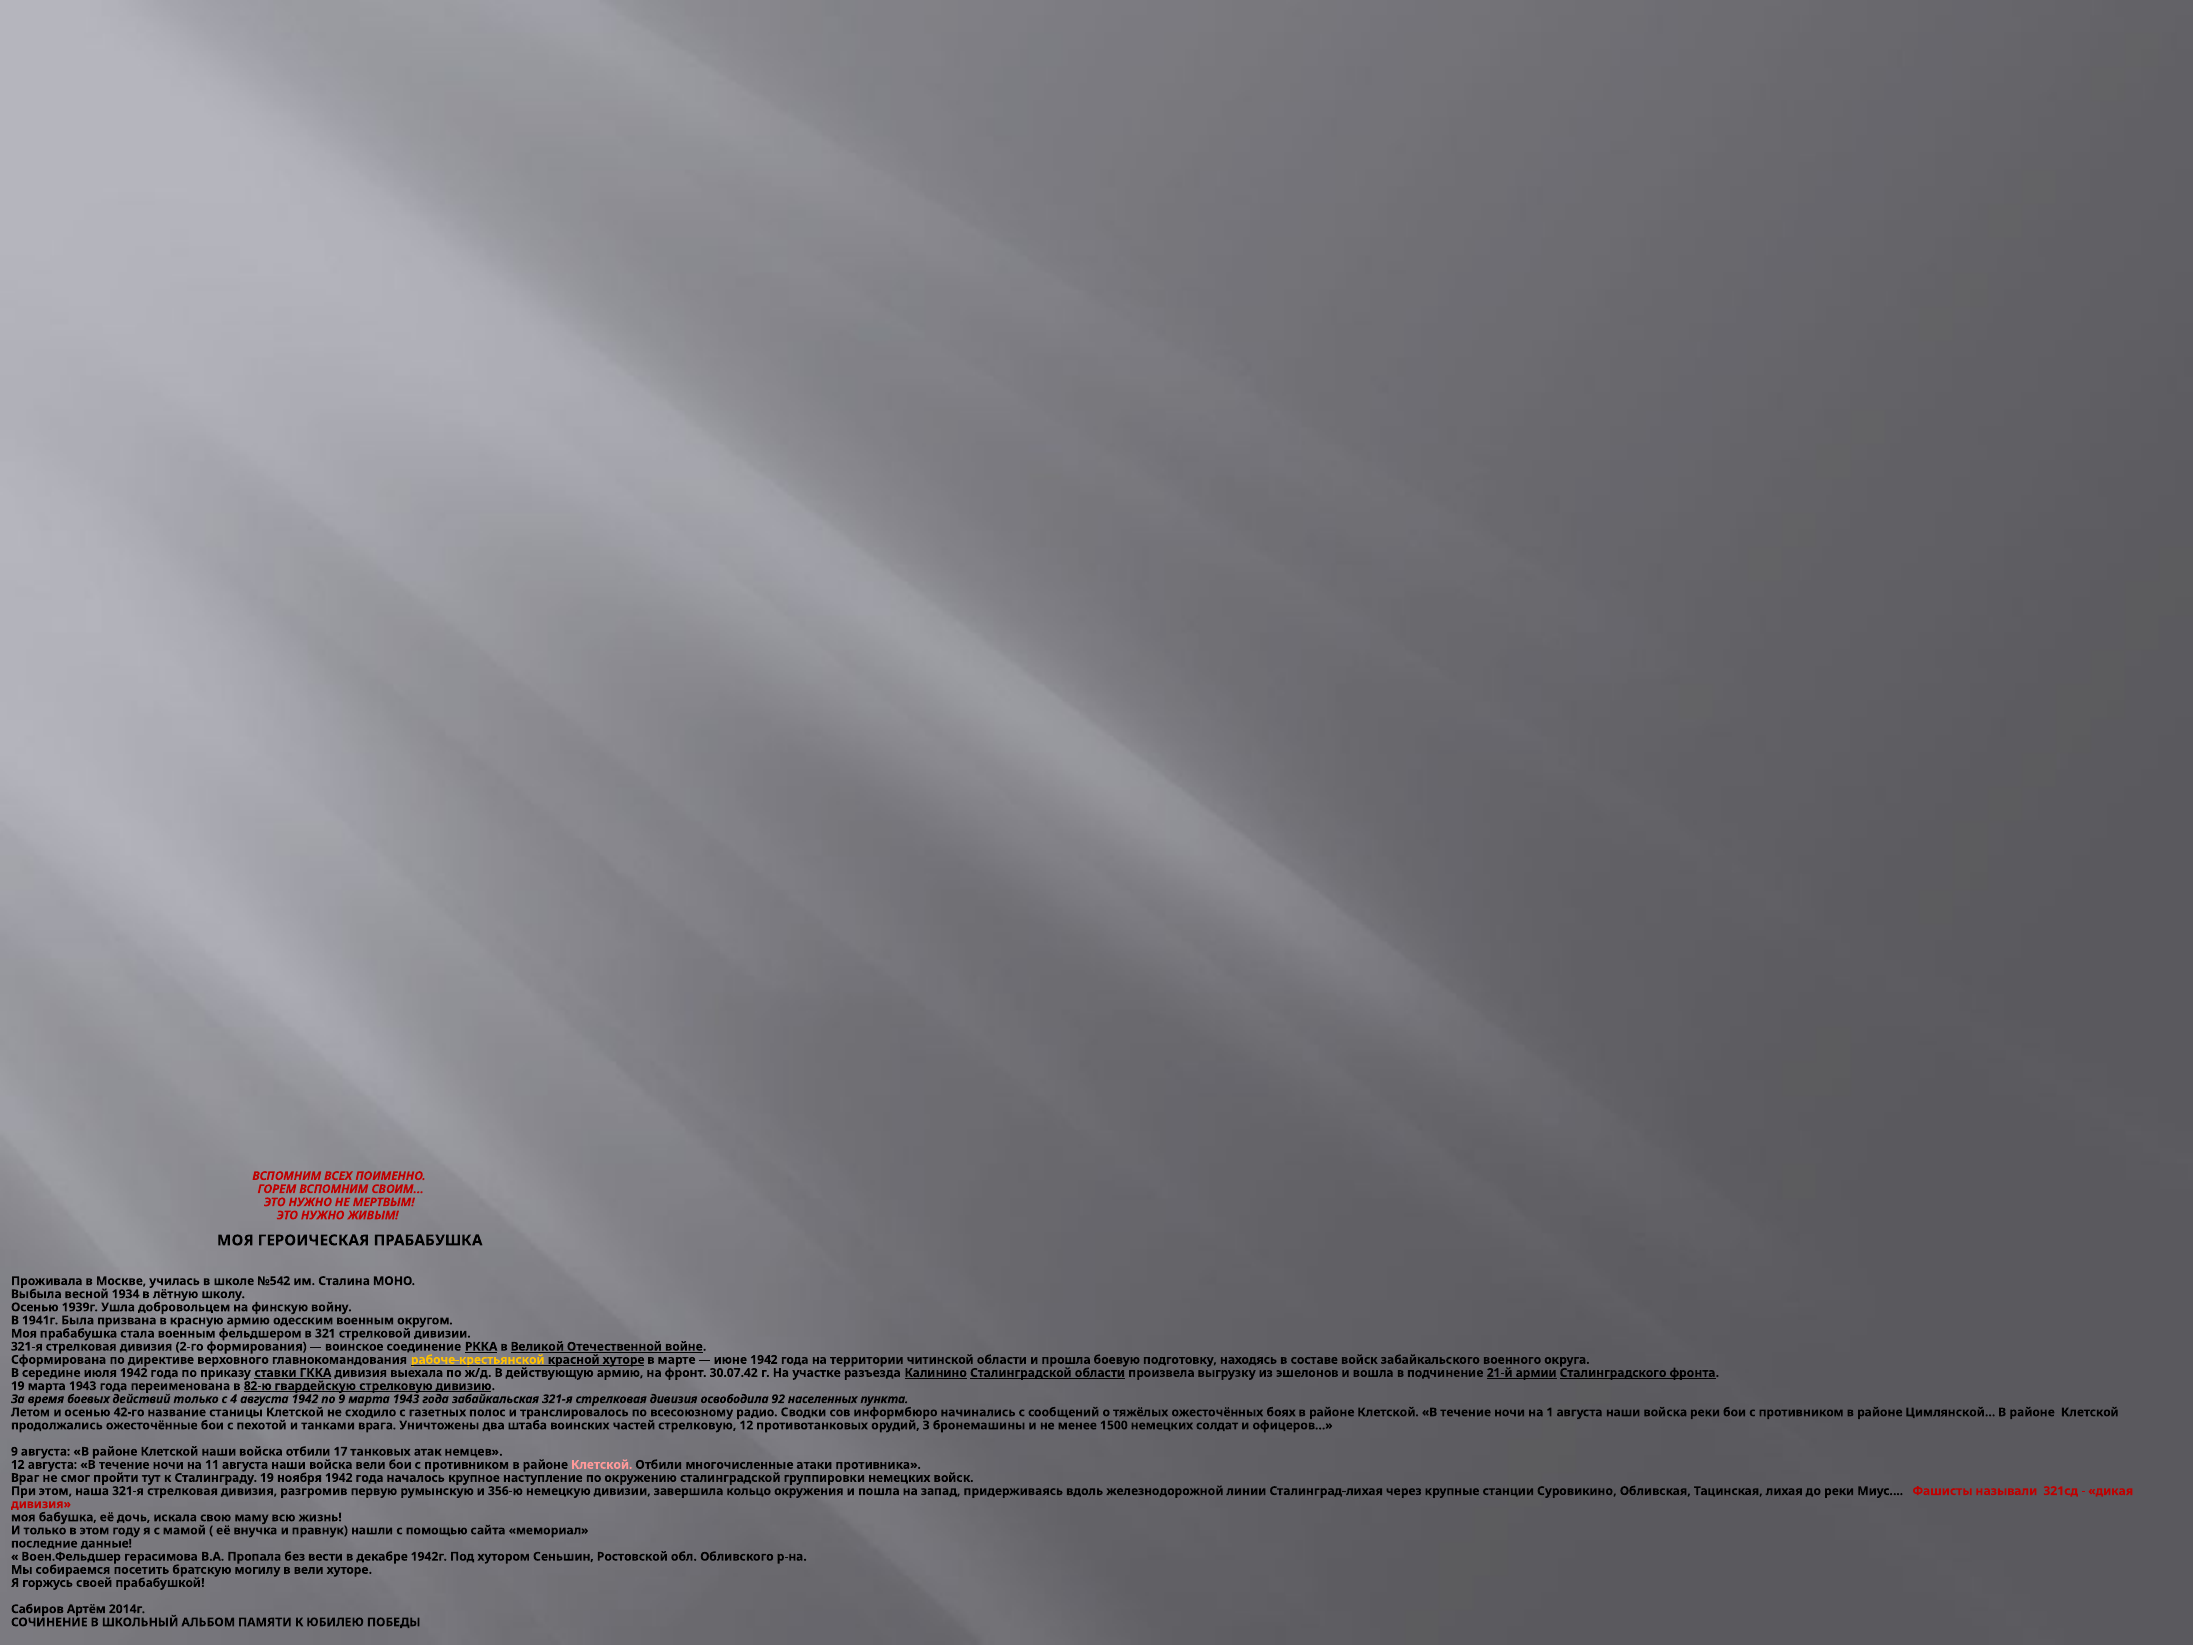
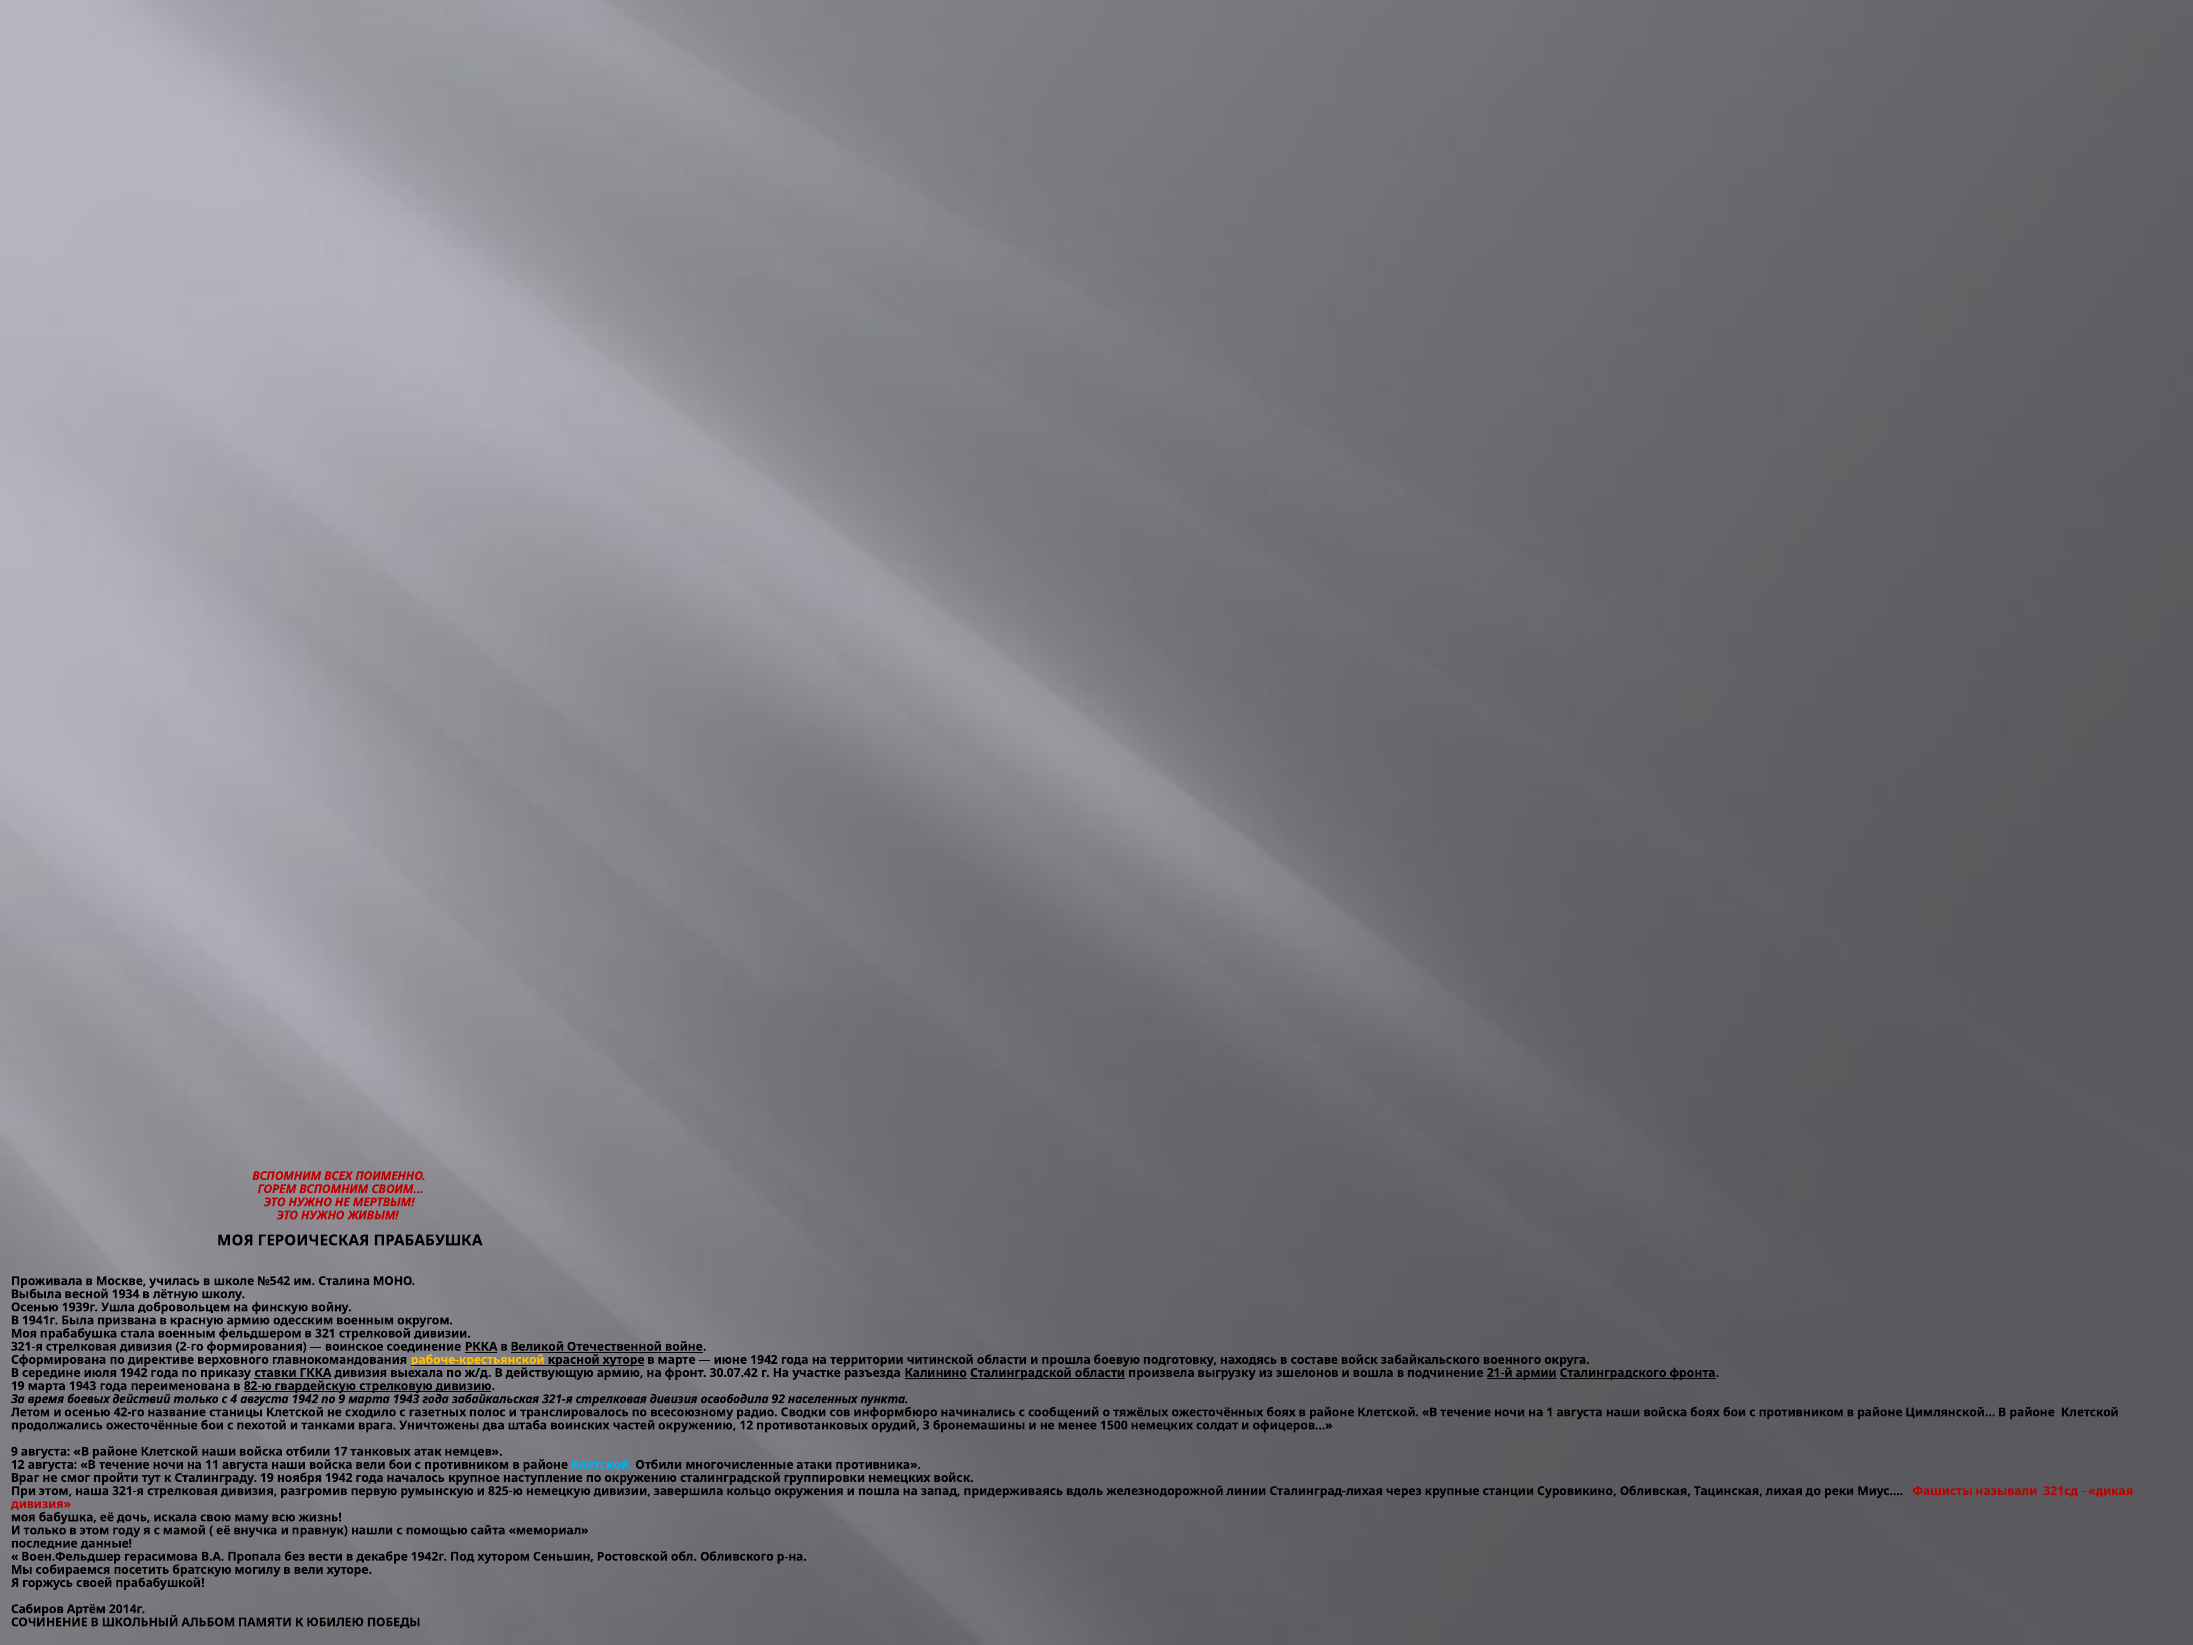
войска реки: реки -> боях (1705, 1412)
частей стрелковую: стрелковую -> окружению (697, 1425)
Клетской colour: pink -> light blue (602, 1465)
356-ю: 356-ю -> 825-ю (505, 1491)
